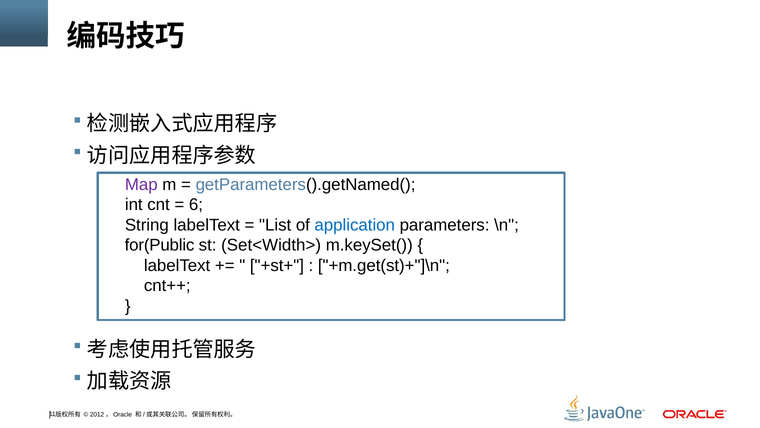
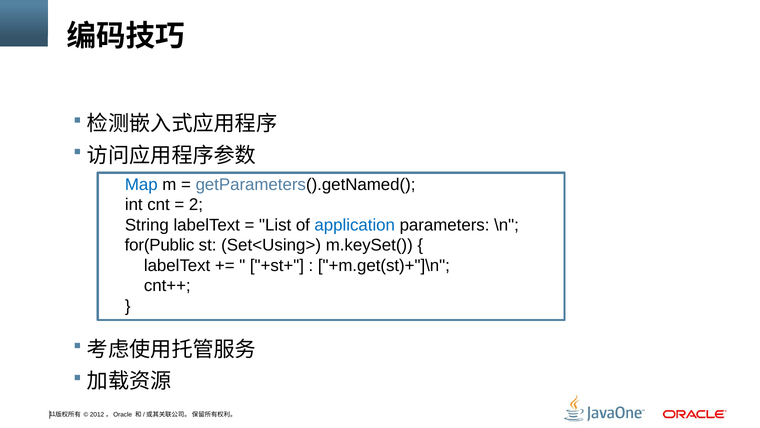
Map colour: purple -> blue (141, 184)
6: 6 -> 2 (196, 205)
Set<Width>: Set<Width> -> Set<Using> (271, 245)
